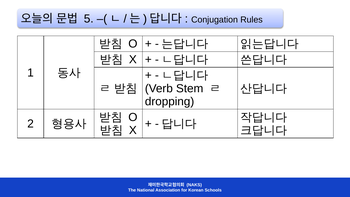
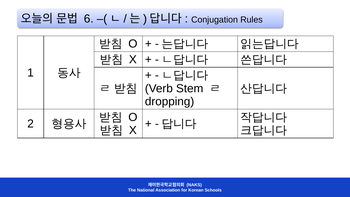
5: 5 -> 6 (89, 19)
